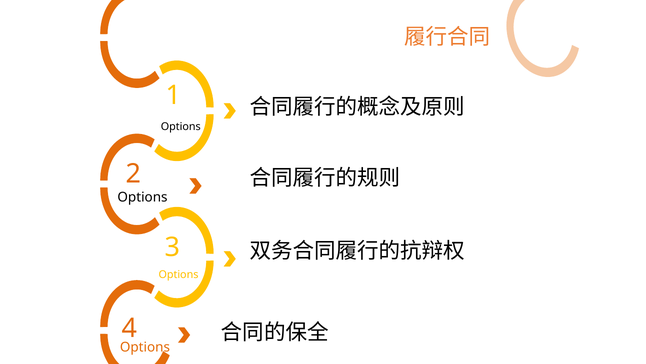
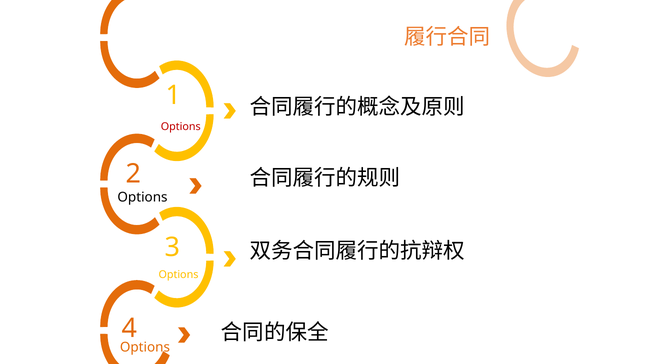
Options colour: black -> red (181, 127)
